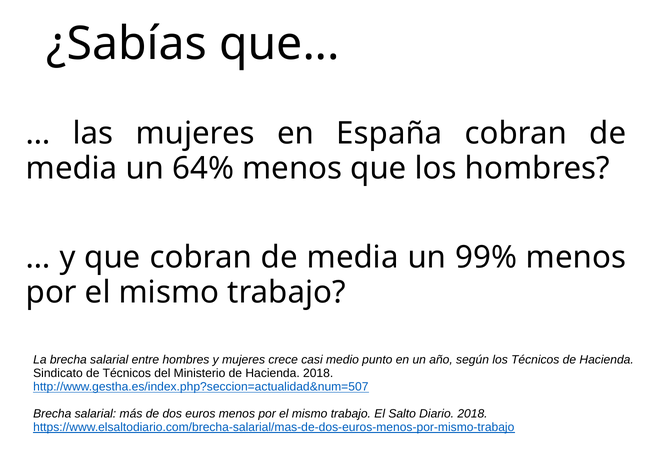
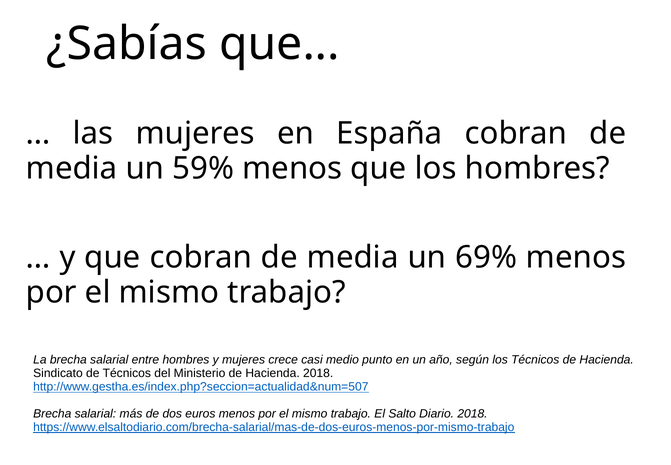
64%: 64% -> 59% (203, 168)
99%: 99% -> 69% (486, 257)
